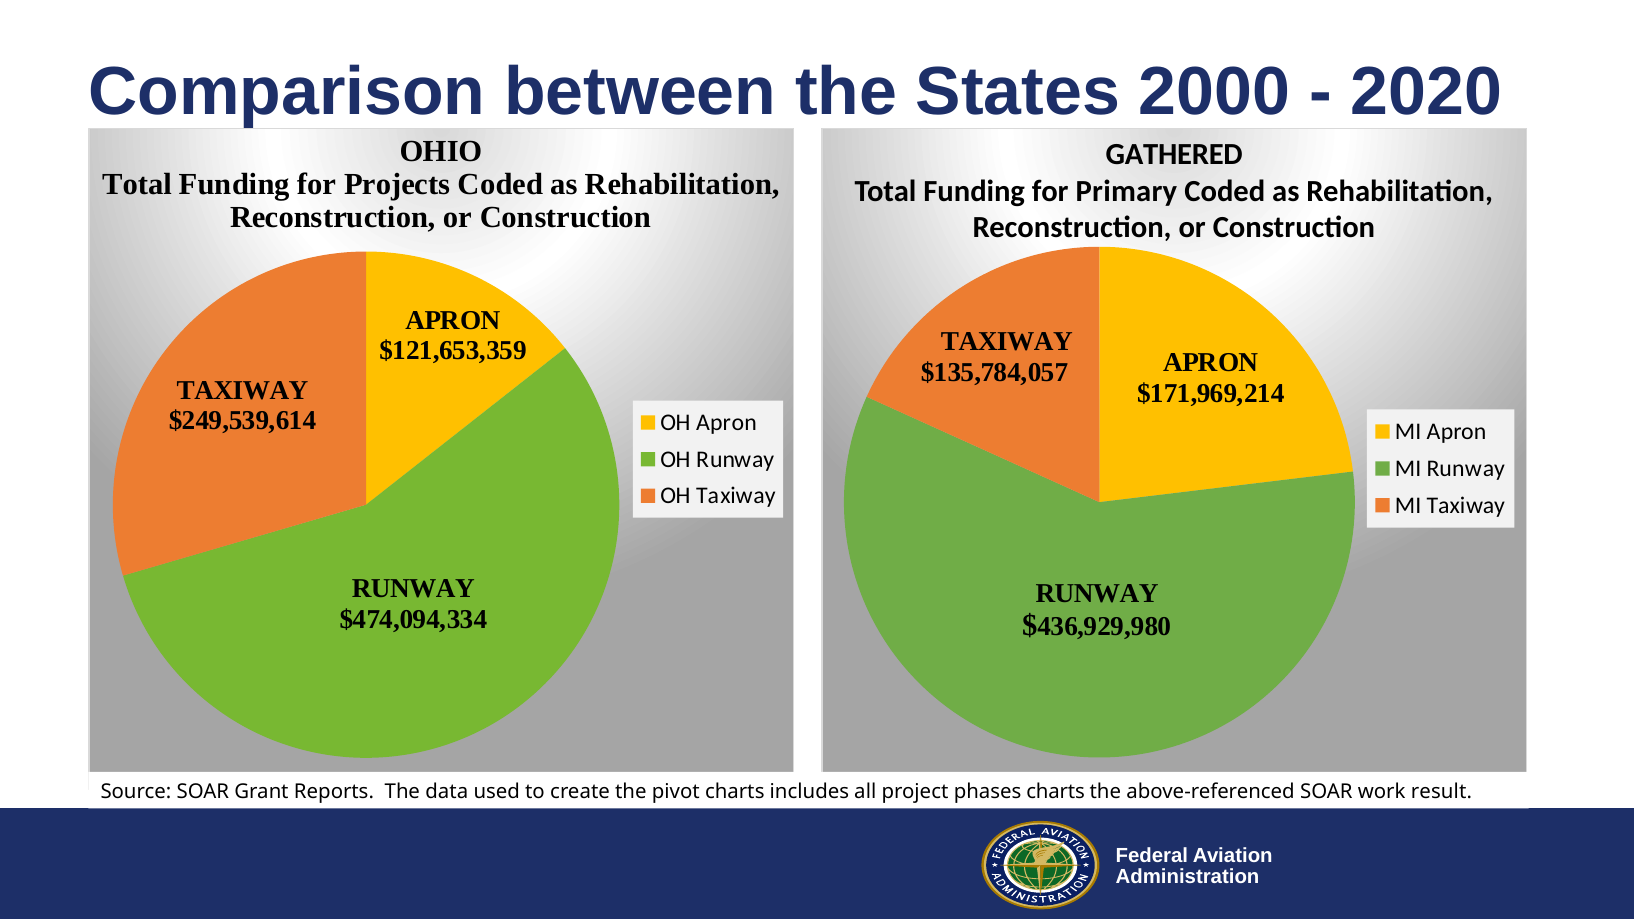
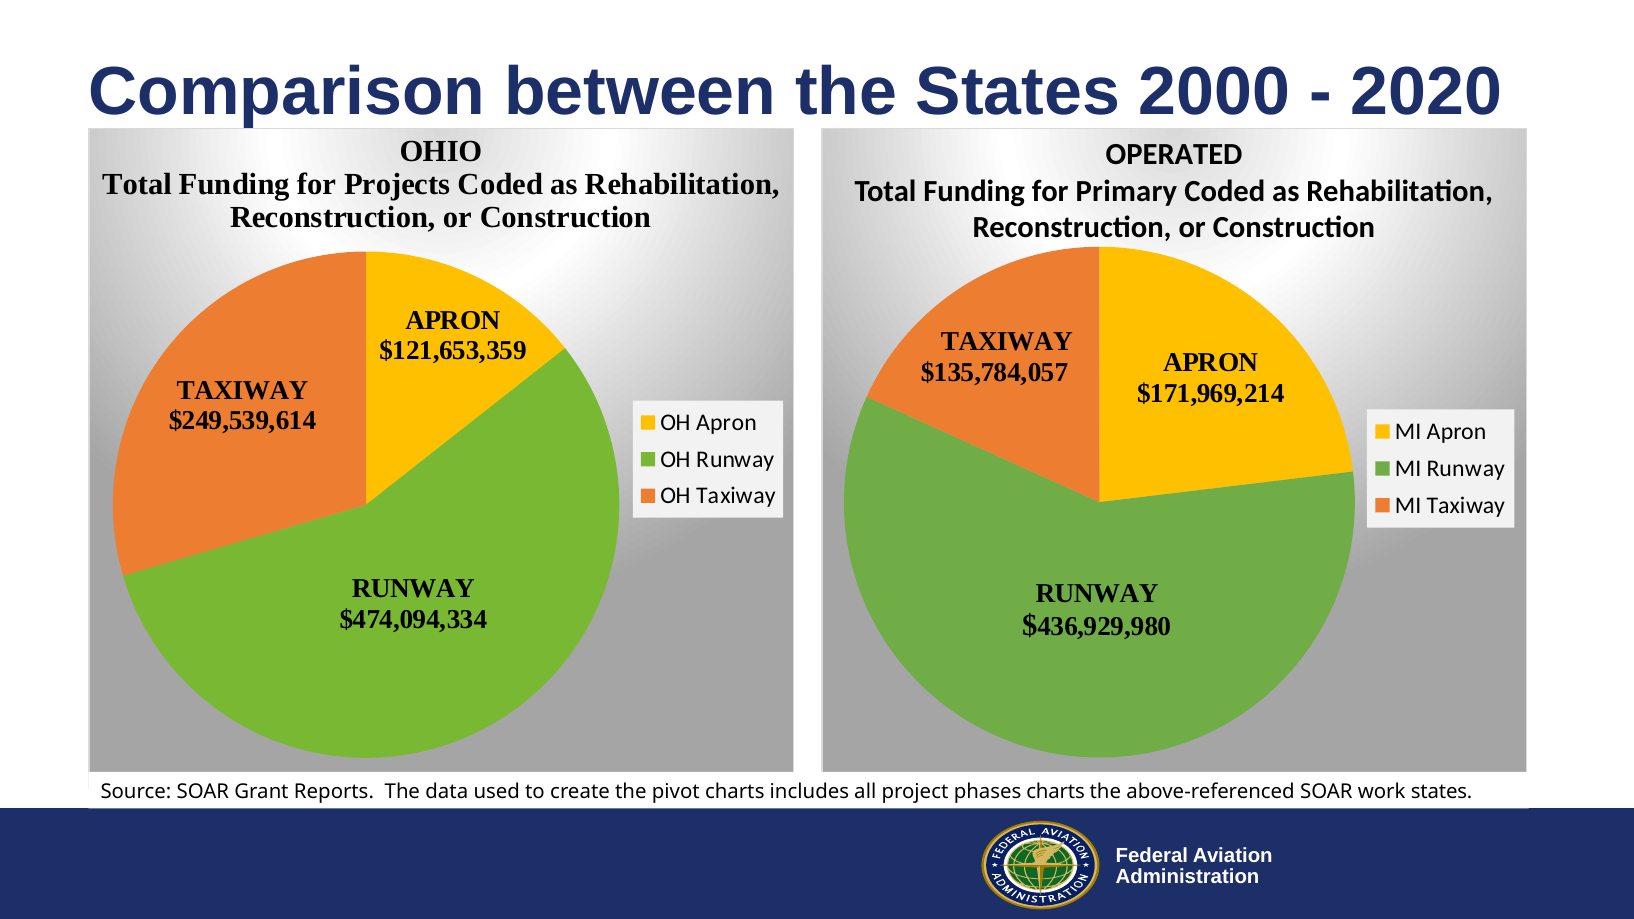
GATHERED: GATHERED -> OPERATED (1174, 154)
work result: result -> states (1442, 792)
